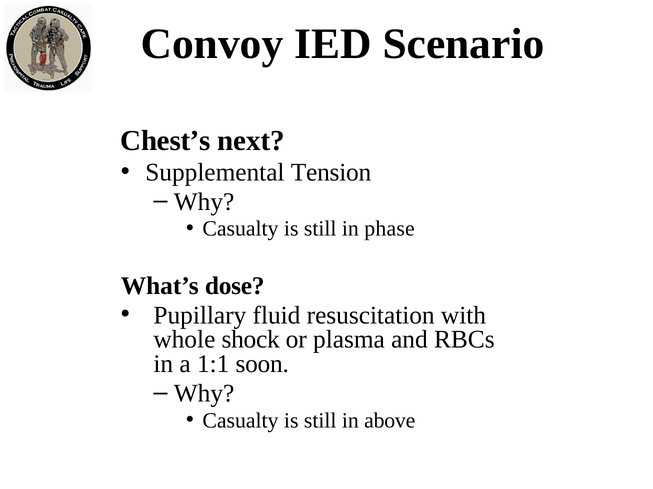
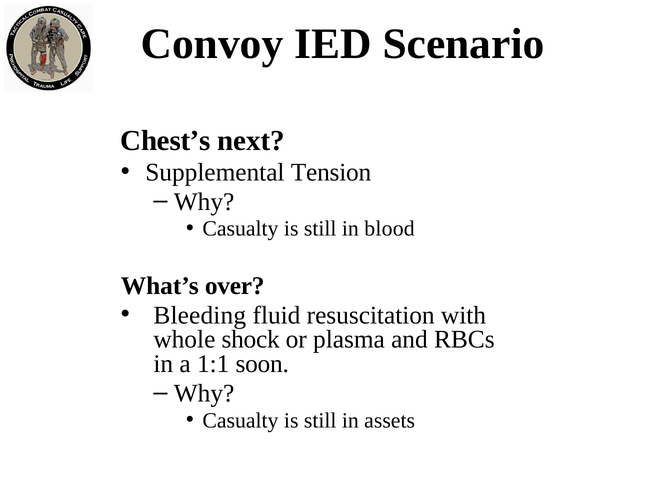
phase: phase -> blood (390, 229)
dose: dose -> over (235, 286)
Pupillary: Pupillary -> Bleeding (200, 316)
above: above -> assets (390, 421)
